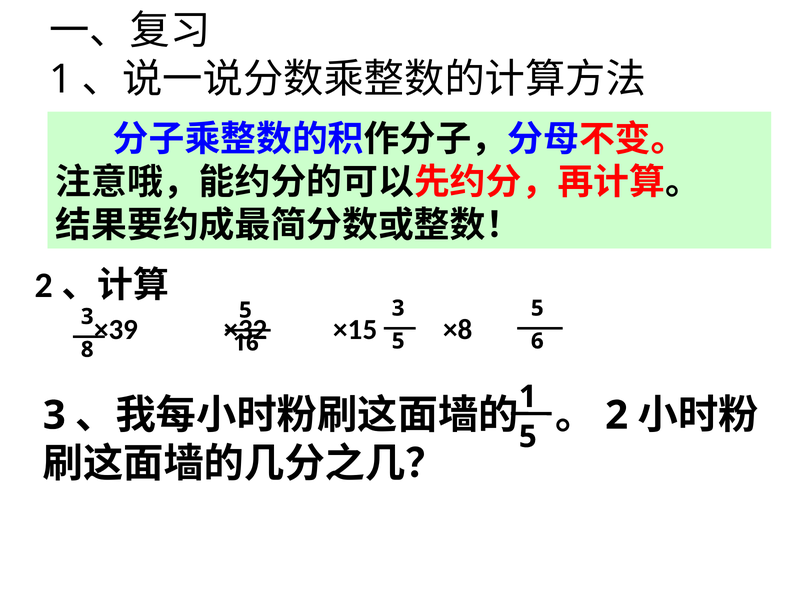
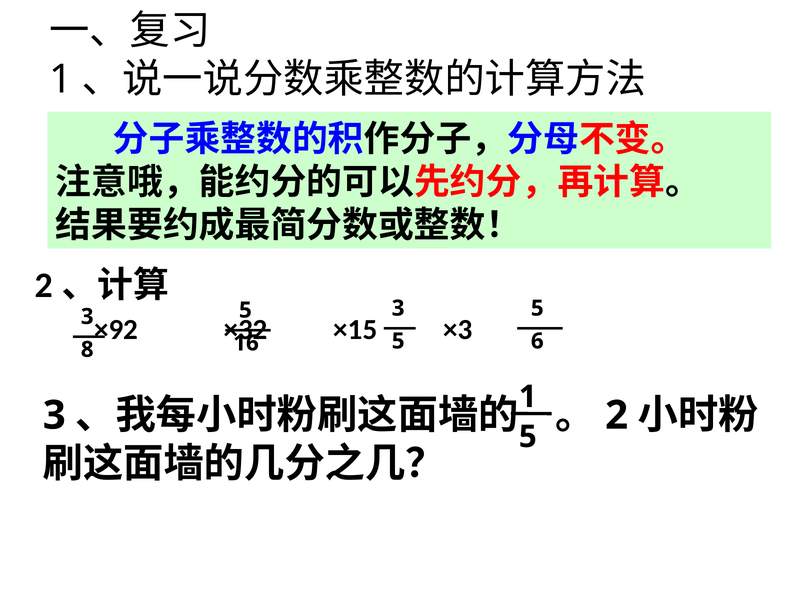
×39: ×39 -> ×92 (116, 330)
×8: ×8 -> ×3 (458, 330)
